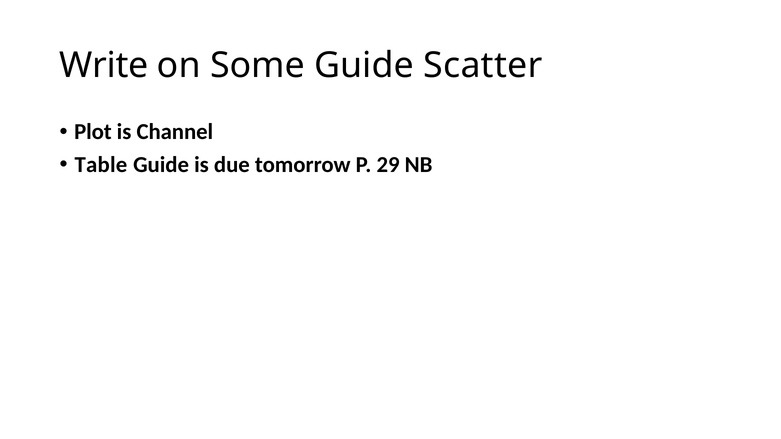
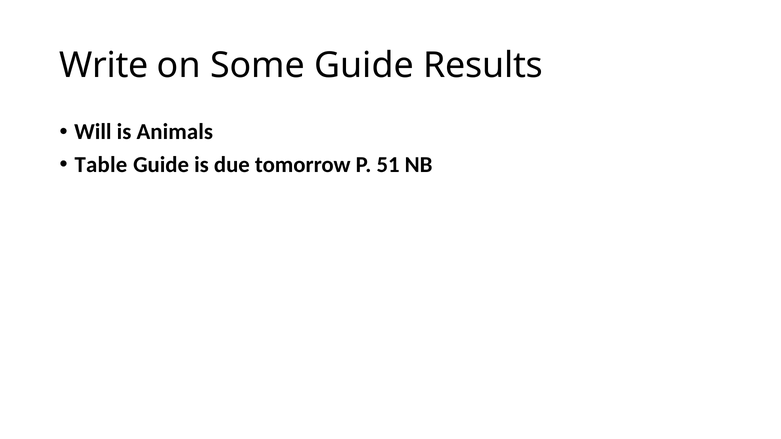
Scatter: Scatter -> Results (483, 66)
Plot: Plot -> Will (93, 132)
Channel: Channel -> Animals (175, 132)
29: 29 -> 51 (388, 165)
